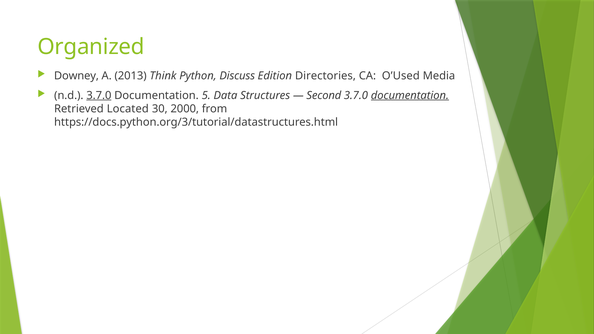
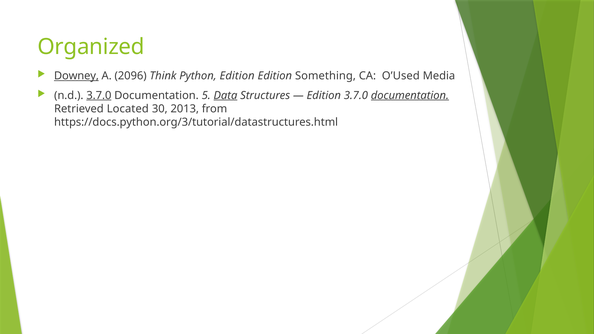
Downey underline: none -> present (76, 76)
2013: 2013 -> 2096 (131, 76)
Python Discuss: Discuss -> Edition (237, 76)
Directories: Directories -> Something (325, 76)
Data underline: none -> present (225, 95)
Second: Second -> Edition (324, 95)
2000: 2000 -> 2013 (185, 109)
